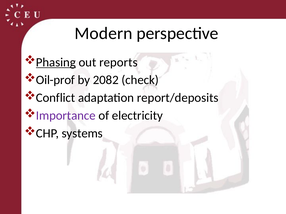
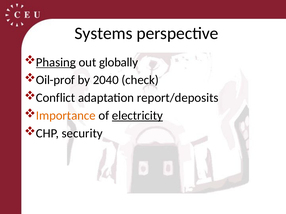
Modern: Modern -> Systems (104, 33)
reports: reports -> globally (119, 62)
2082: 2082 -> 2040 (106, 80)
Importance colour: purple -> orange (66, 116)
electricity underline: none -> present (137, 116)
systems: systems -> security (82, 134)
